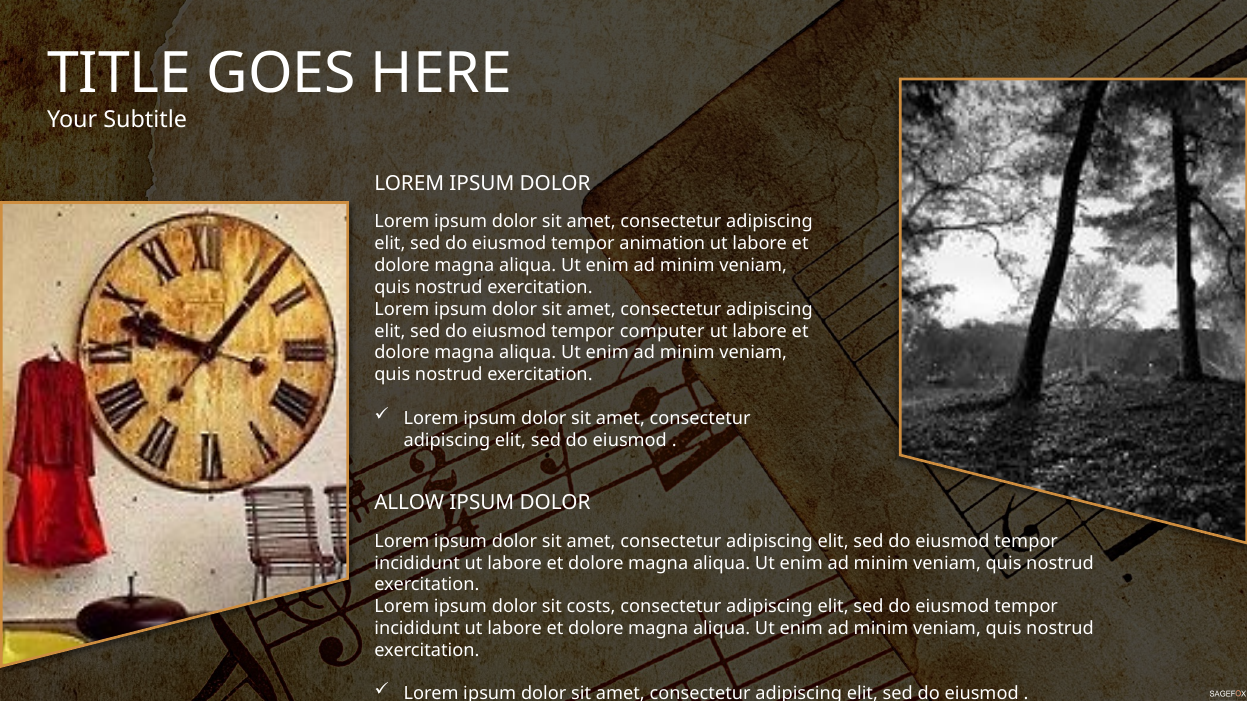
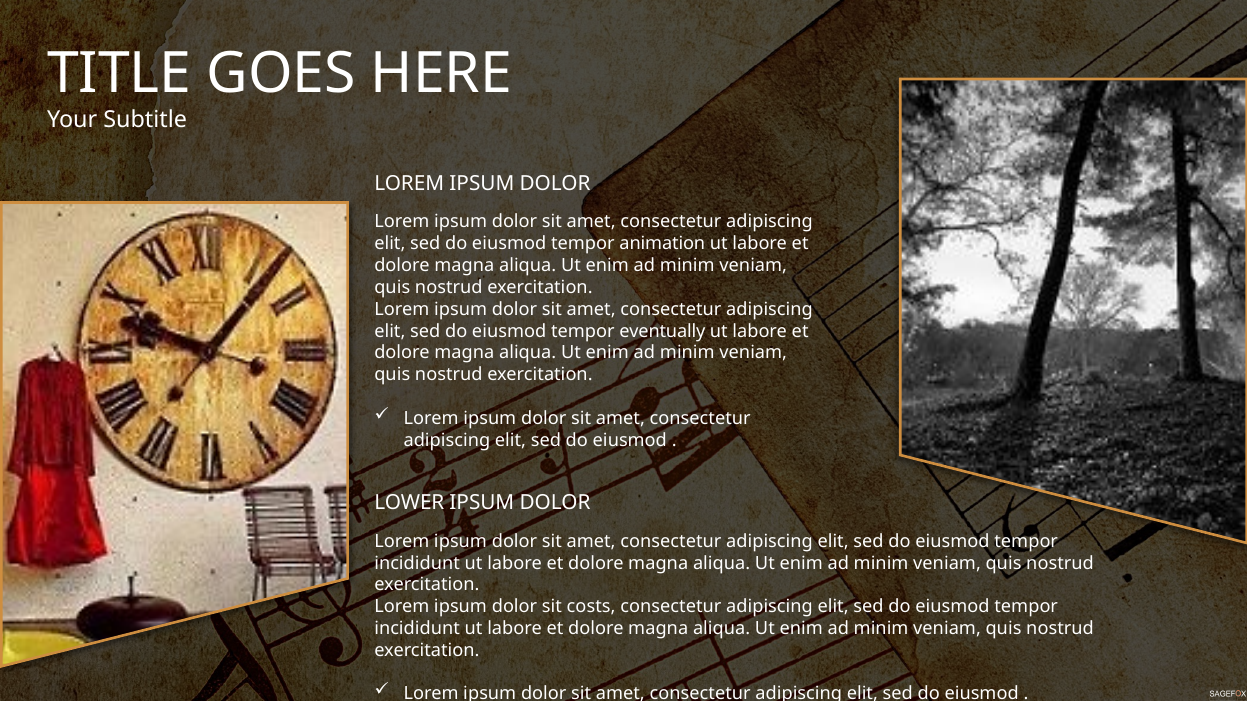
computer: computer -> eventually (662, 331)
ALLOW: ALLOW -> LOWER (409, 503)
